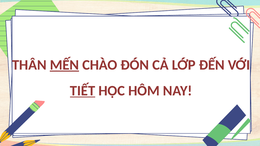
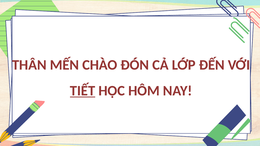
MẾN underline: present -> none (64, 65)
